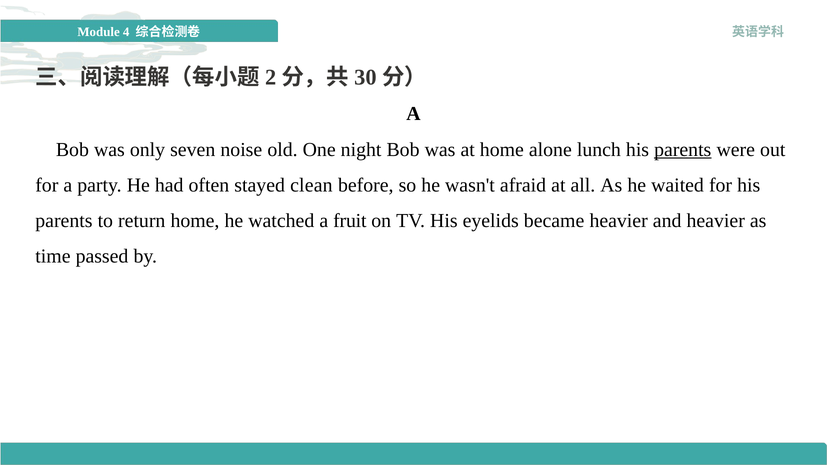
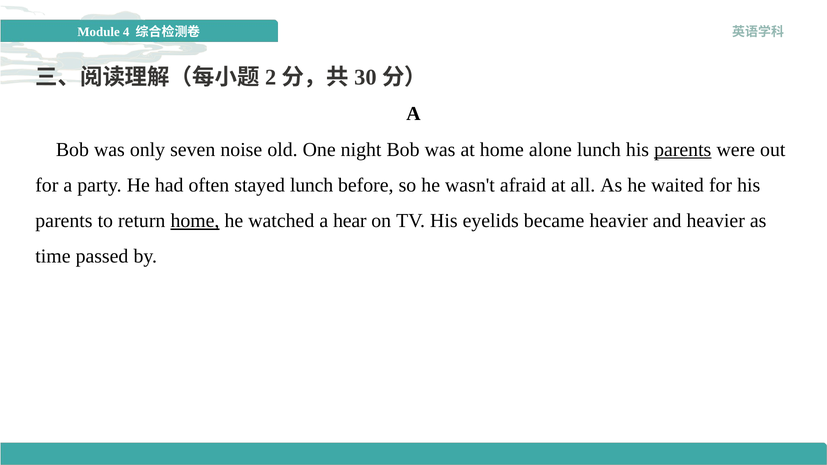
stayed clean: clean -> lunch (312, 185)
home underline: none -> present (195, 221)
fruit: fruit -> hear (350, 221)
